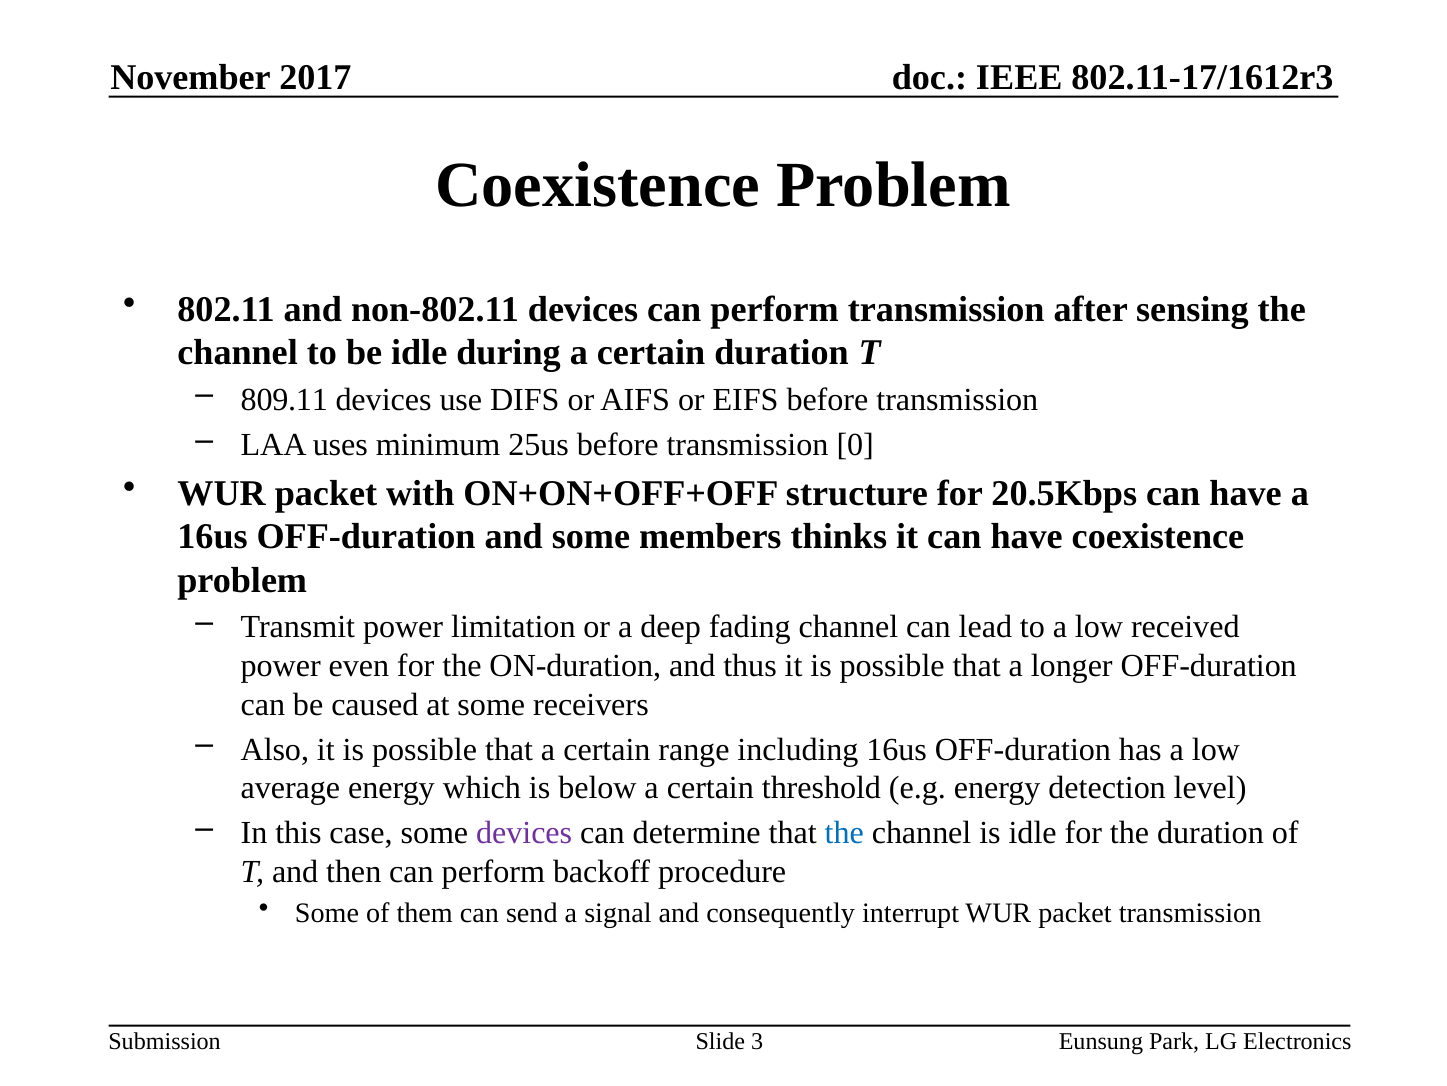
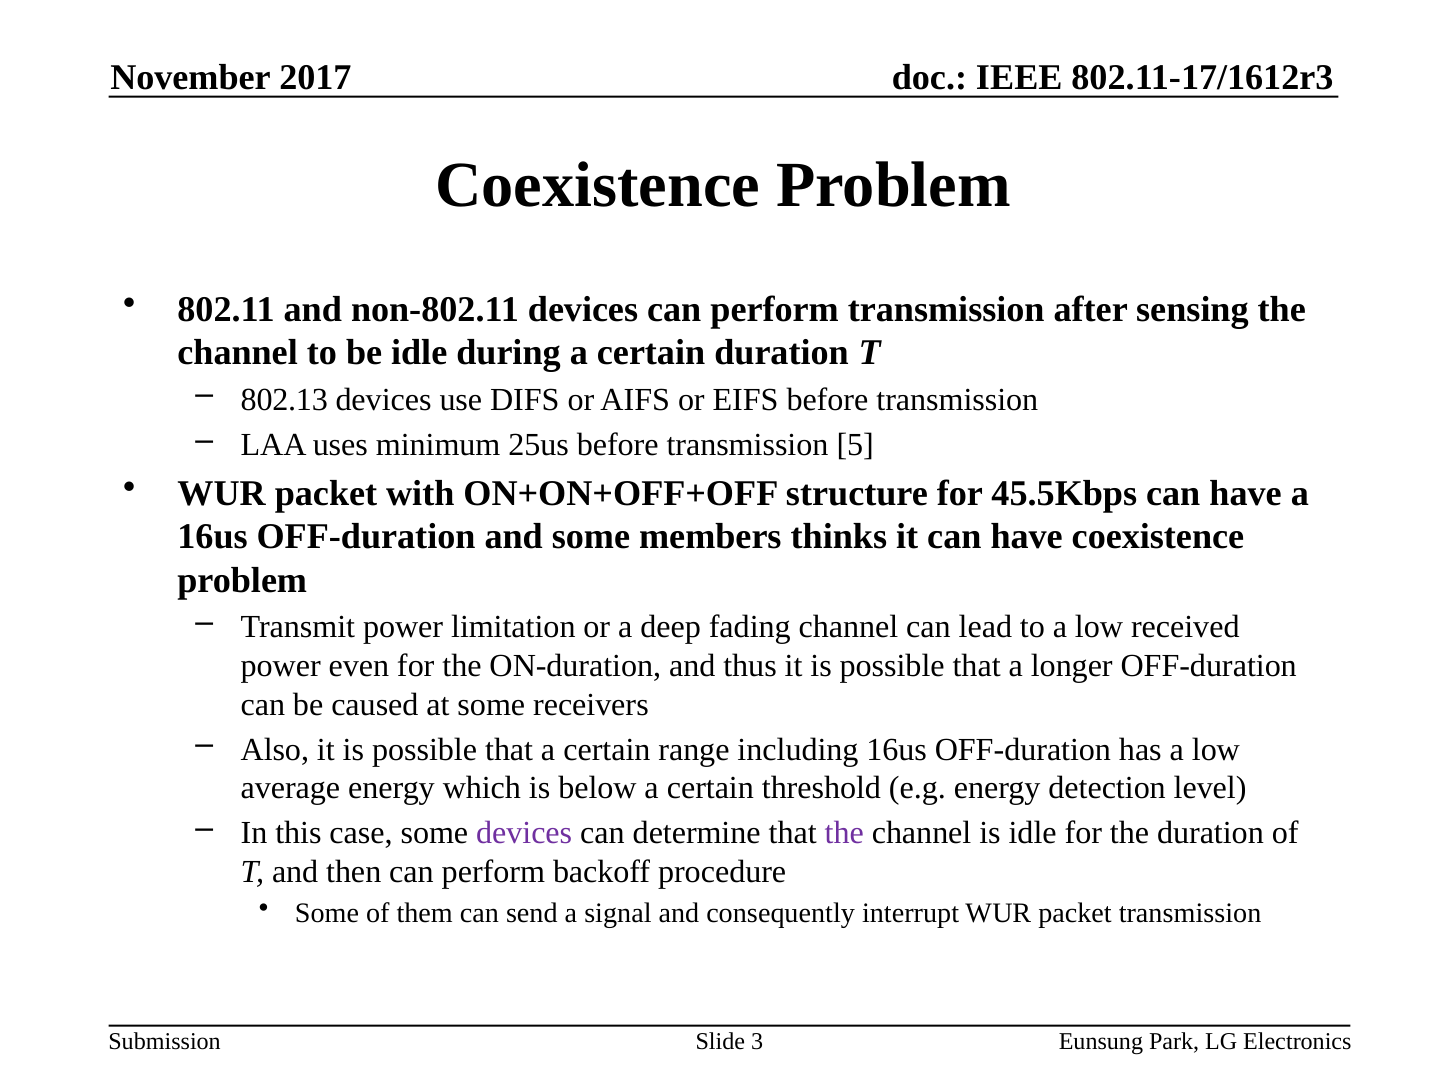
809.11: 809.11 -> 802.13 (284, 399)
0: 0 -> 5 (855, 444)
20.5Kbps: 20.5Kbps -> 45.5Kbps (1064, 493)
the colour: blue -> purple (844, 833)
